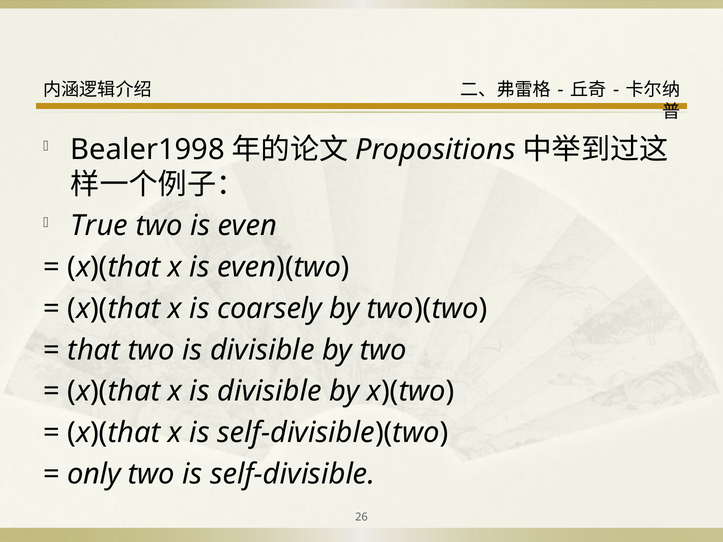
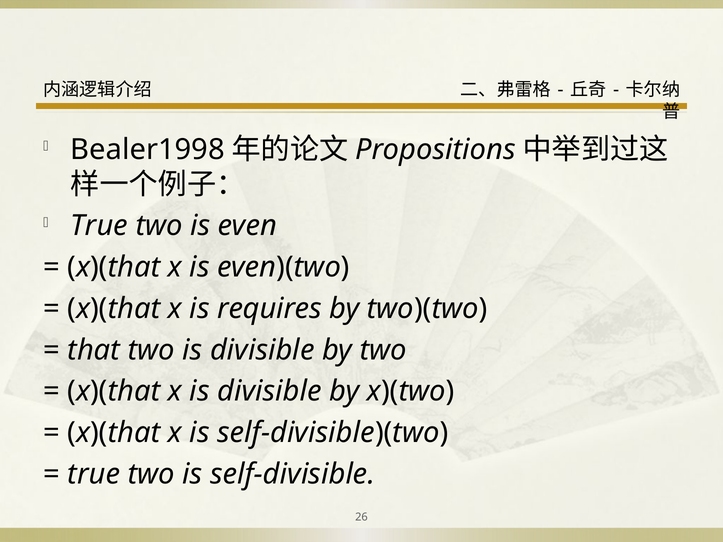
coarsely: coarsely -> requires (270, 309)
only: only -> true (94, 474)
